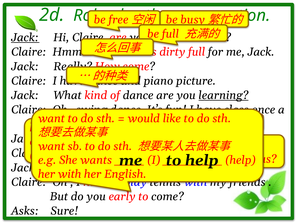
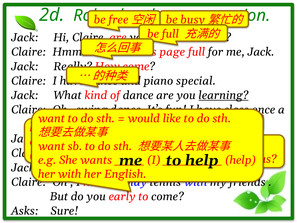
Jack underline: present -> none (25, 37)
dirty: dirty -> page (172, 52)
picture: picture -> special (196, 81)
